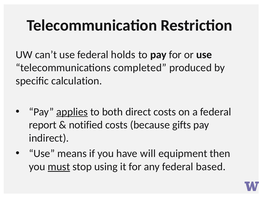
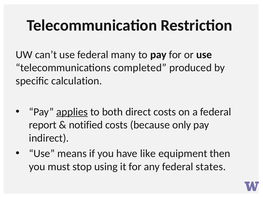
holds: holds -> many (123, 55)
gifts: gifts -> only (182, 125)
will: will -> like (148, 154)
must underline: present -> none (59, 167)
based: based -> states (211, 167)
